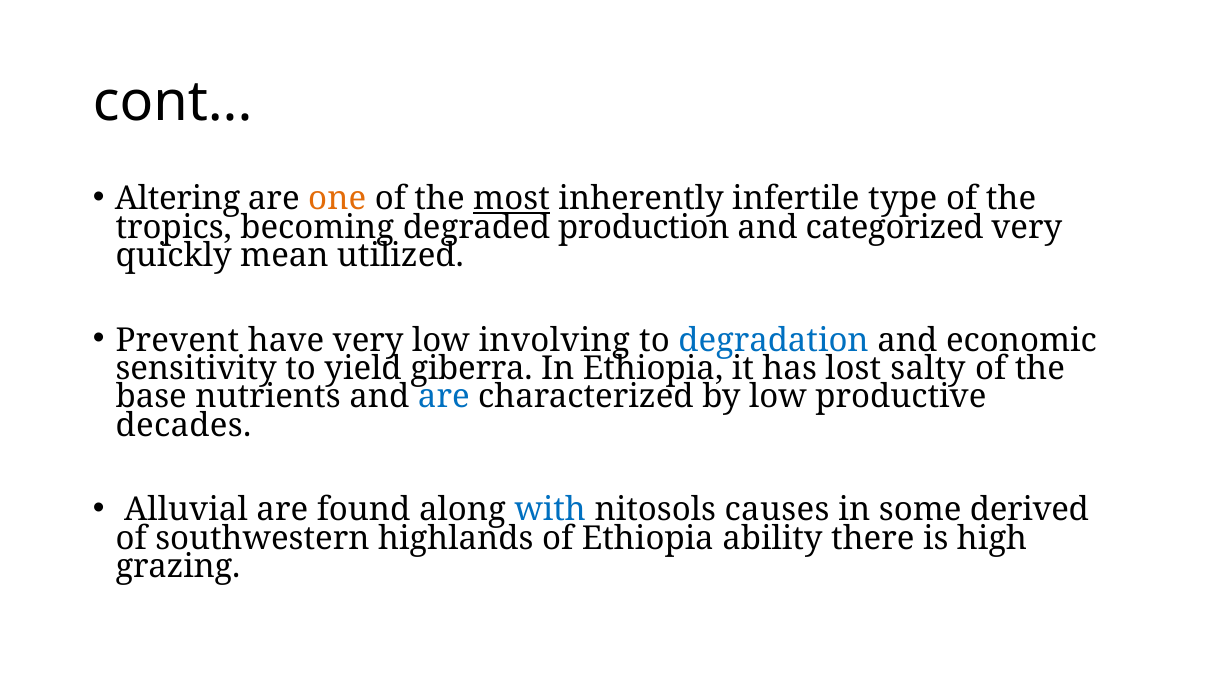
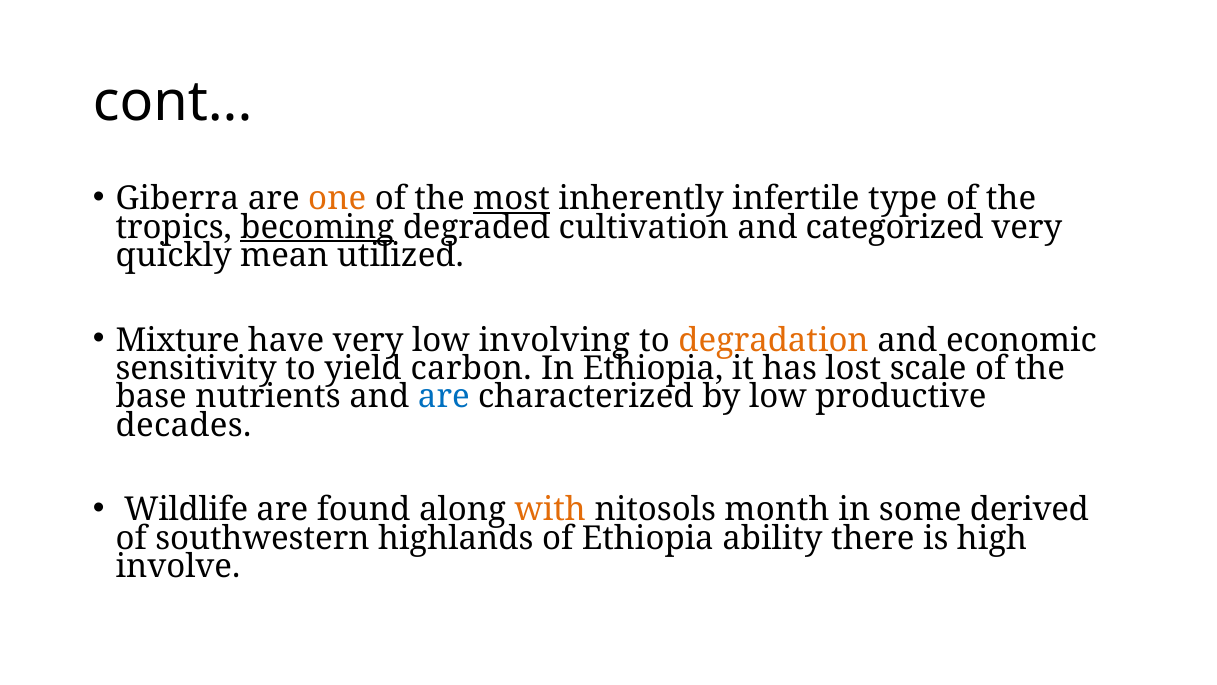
Altering: Altering -> Giberra (177, 199)
becoming underline: none -> present (317, 227)
production: production -> cultivation (644, 227)
Prevent: Prevent -> Mixture (178, 340)
degradation colour: blue -> orange (774, 340)
giberra: giberra -> carbon (471, 368)
salty: salty -> scale (928, 368)
Alluvial: Alluvial -> Wildlife (186, 510)
with colour: blue -> orange (550, 510)
causes: causes -> month (777, 510)
grazing: grazing -> involve (178, 567)
